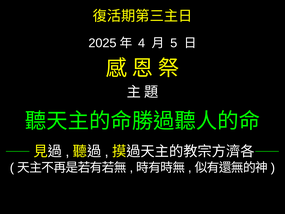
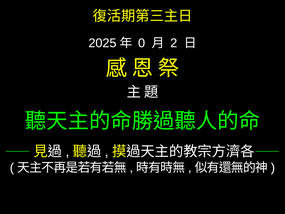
4: 4 -> 0 (142, 43)
5: 5 -> 2 (174, 43)
